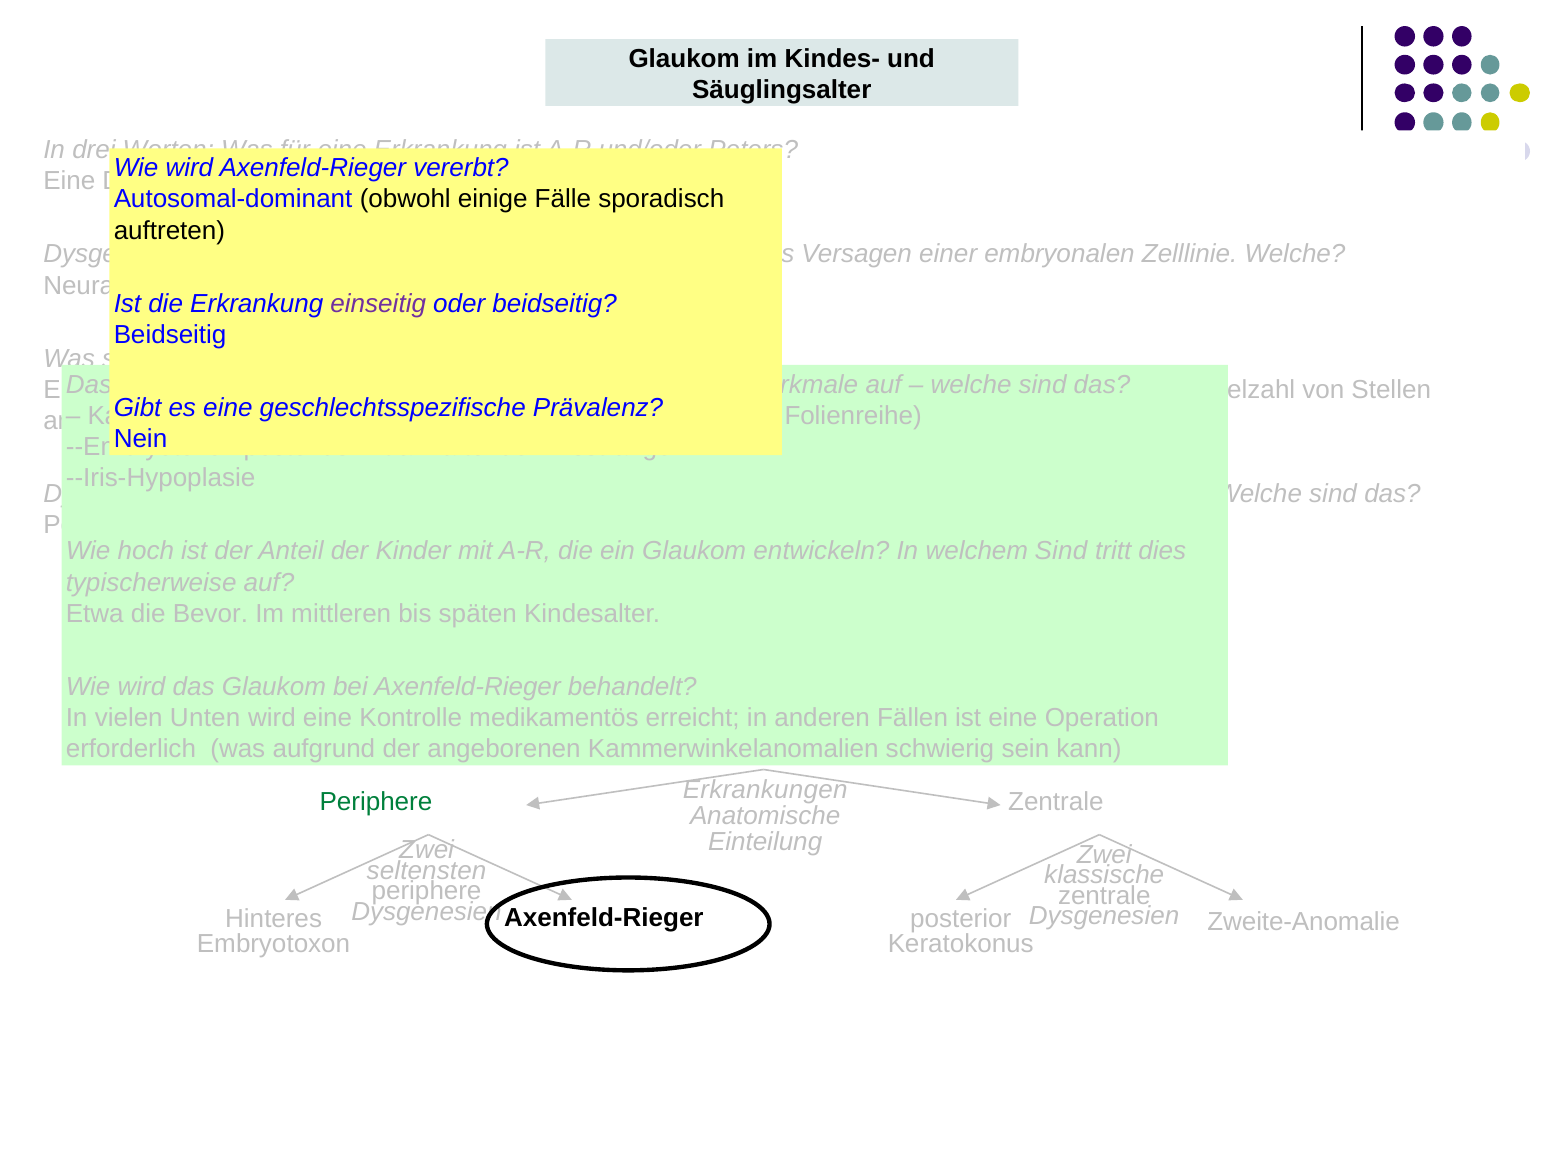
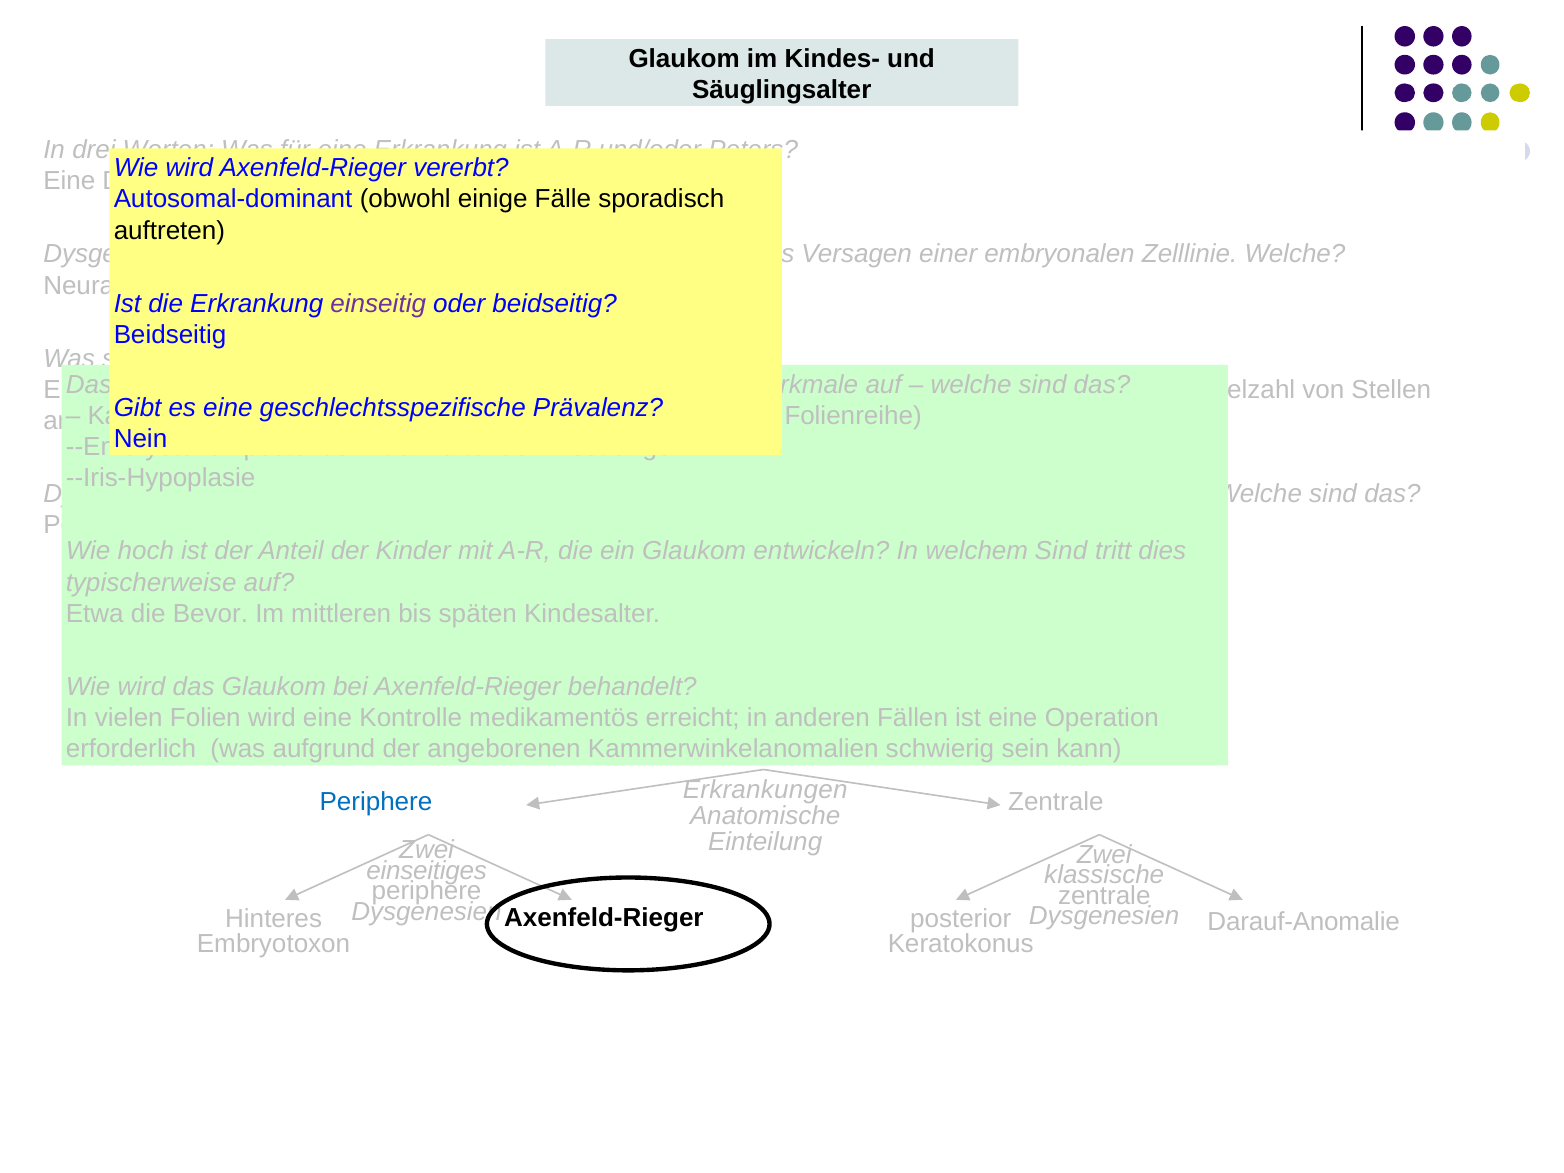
Unten: Unten -> Folien (205, 718)
Periphere colour: green -> blue (376, 802)
seltensten: seltensten -> einseitiges (427, 871)
Zweite-Anomalie: Zweite-Anomalie -> Darauf-Anomalie (1304, 922)
